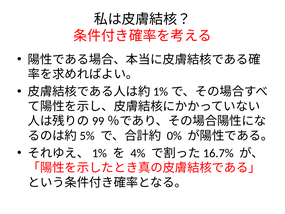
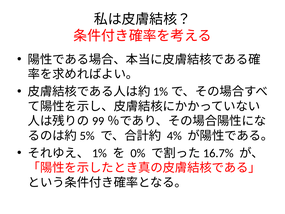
0%: 0% -> 4% (174, 136)
4%: 4% -> 0% (138, 153)
